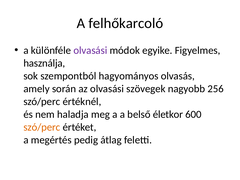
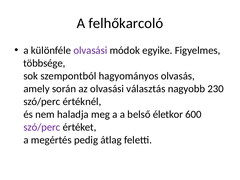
használja: használja -> többsége (44, 63)
szövegek: szövegek -> választás (146, 89)
256: 256 -> 230 (216, 89)
szó/perc colour: orange -> purple (42, 127)
